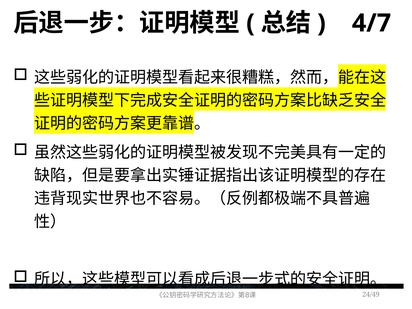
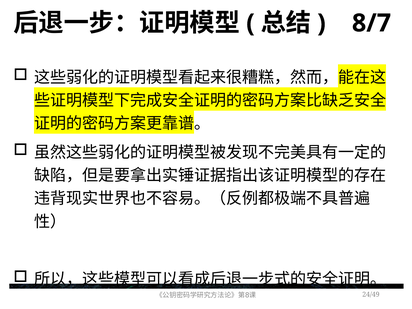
4/7: 4/7 -> 8/7 (372, 23)
